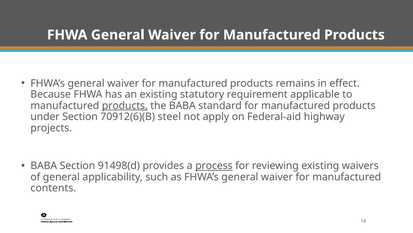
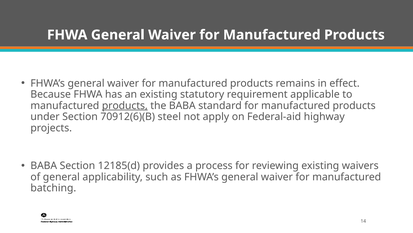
91498(d: 91498(d -> 12185(d (119, 165)
process underline: present -> none (214, 165)
contents: contents -> batching (53, 188)
